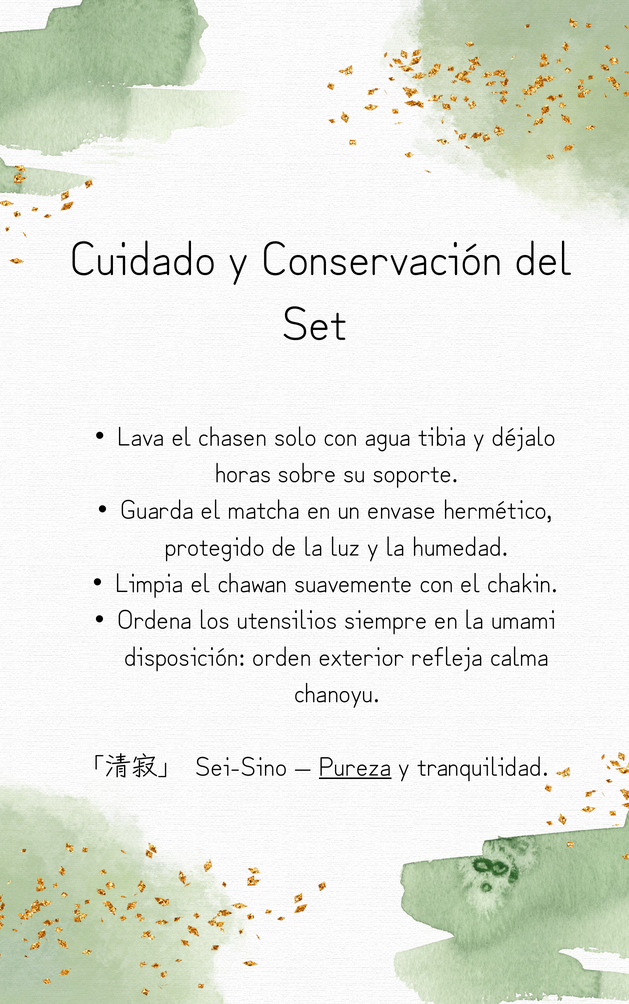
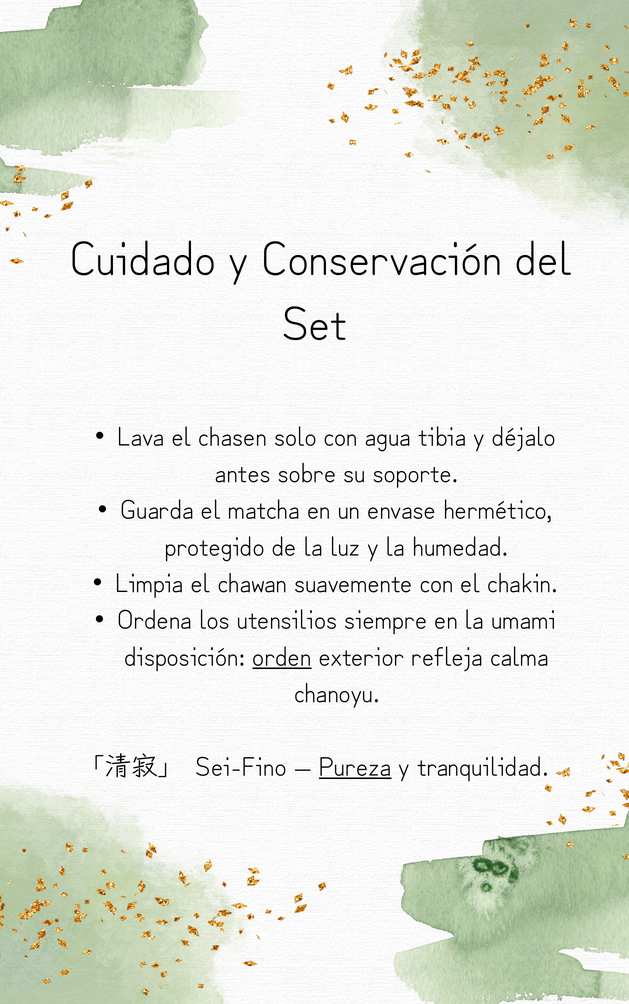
horas: horas -> antes (243, 474)
orden underline: none -> present (282, 657)
Sei-Sino: Sei-Sino -> Sei-Fino (241, 767)
